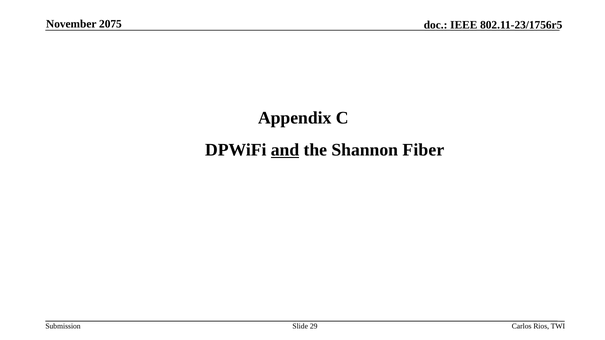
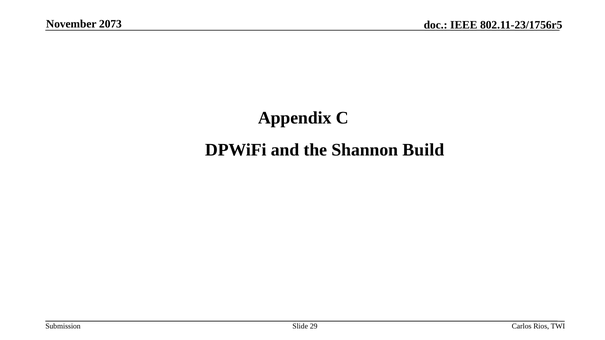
2075: 2075 -> 2073 (110, 24)
and underline: present -> none (285, 150)
Fiber: Fiber -> Build (423, 150)
